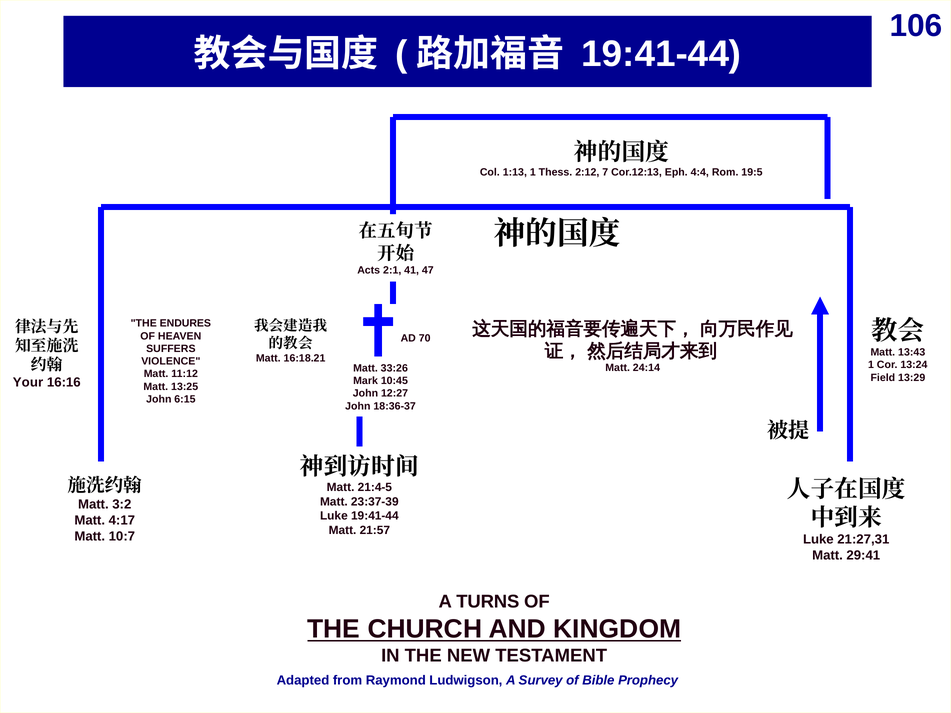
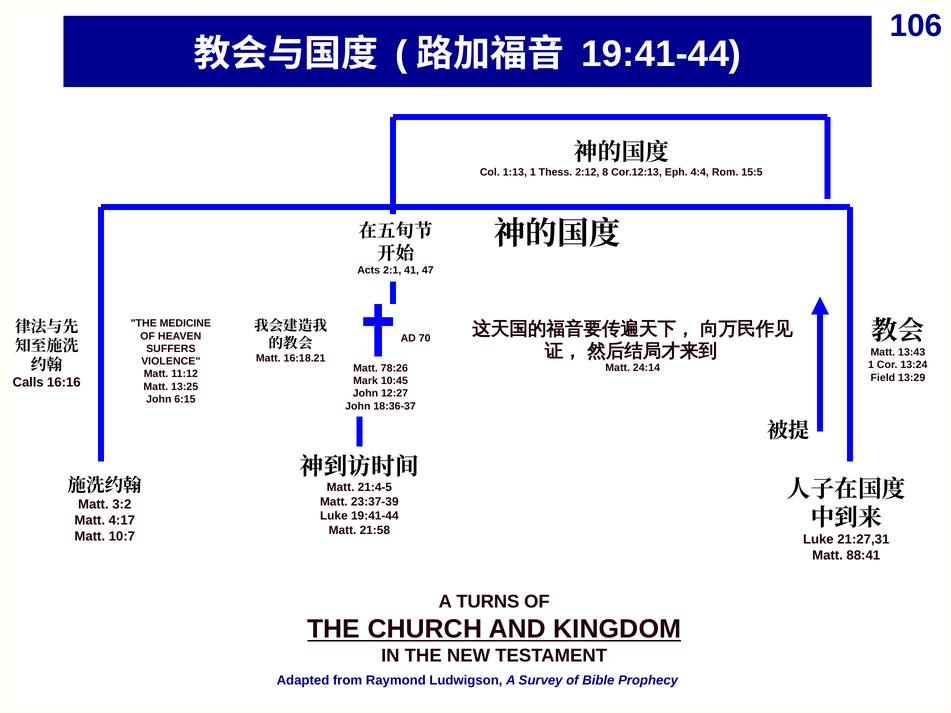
7: 7 -> 8 (605, 172)
19:5: 19:5 -> 15:5 (752, 172)
ENDURES: ENDURES -> MEDICINE (185, 323)
33:26: 33:26 -> 78:26 (394, 368)
Your: Your -> Calls (28, 382)
21:57: 21:57 -> 21:58 (375, 531)
29:41: 29:41 -> 88:41 (863, 555)
